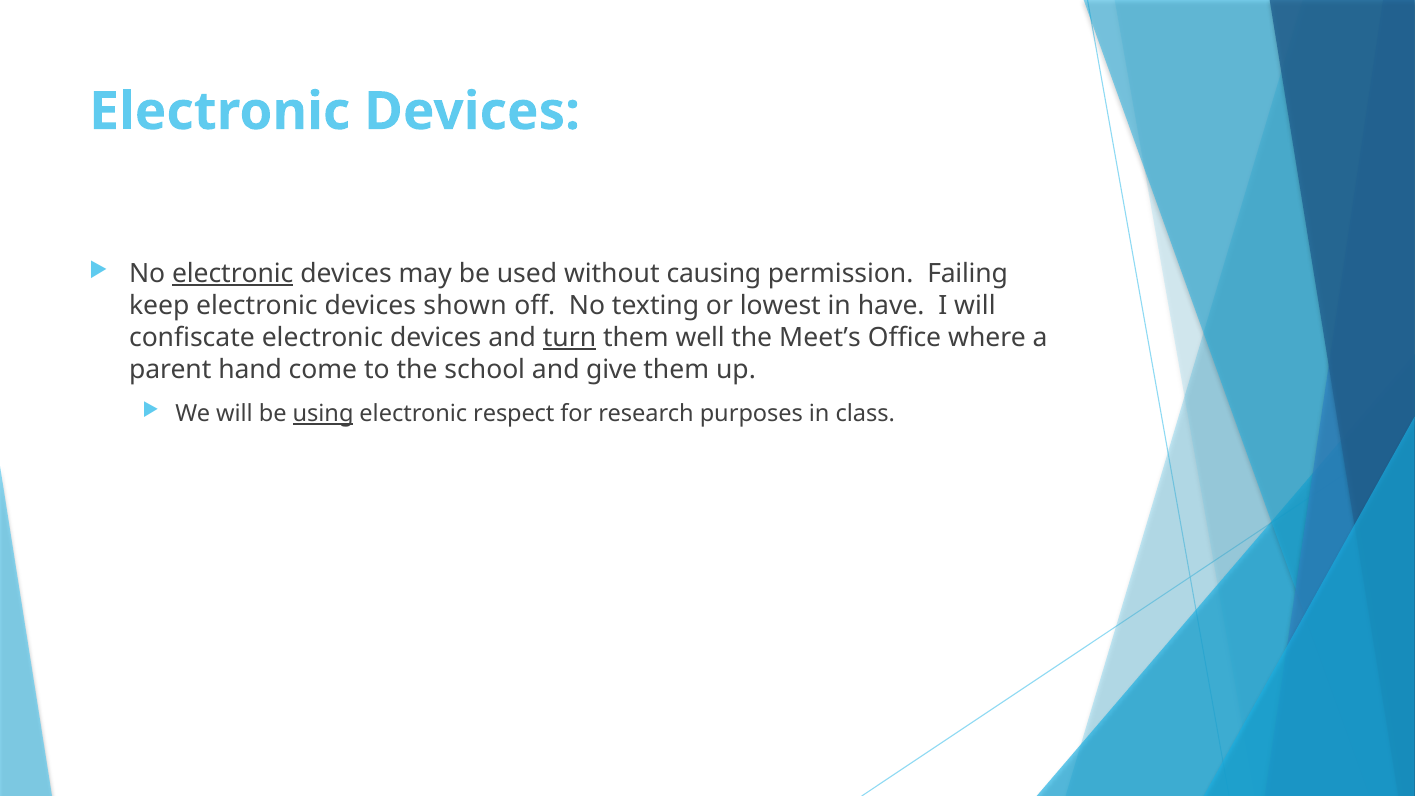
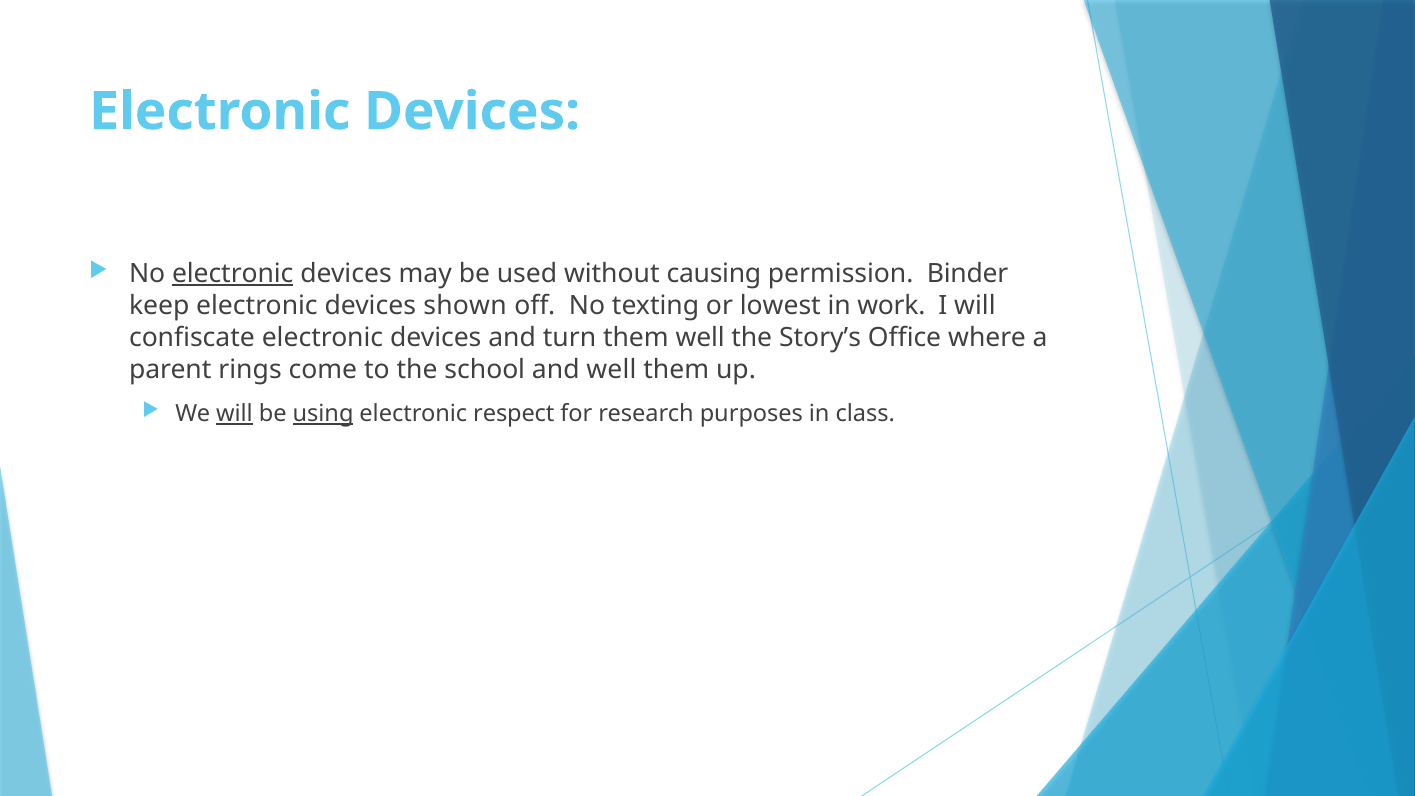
Failing: Failing -> Binder (968, 274)
have: have -> work (891, 306)
turn underline: present -> none (569, 338)
Meet’s: Meet’s -> Story’s (820, 338)
hand: hand -> rings (250, 369)
and give: give -> well (611, 369)
will underline: none -> present (234, 414)
